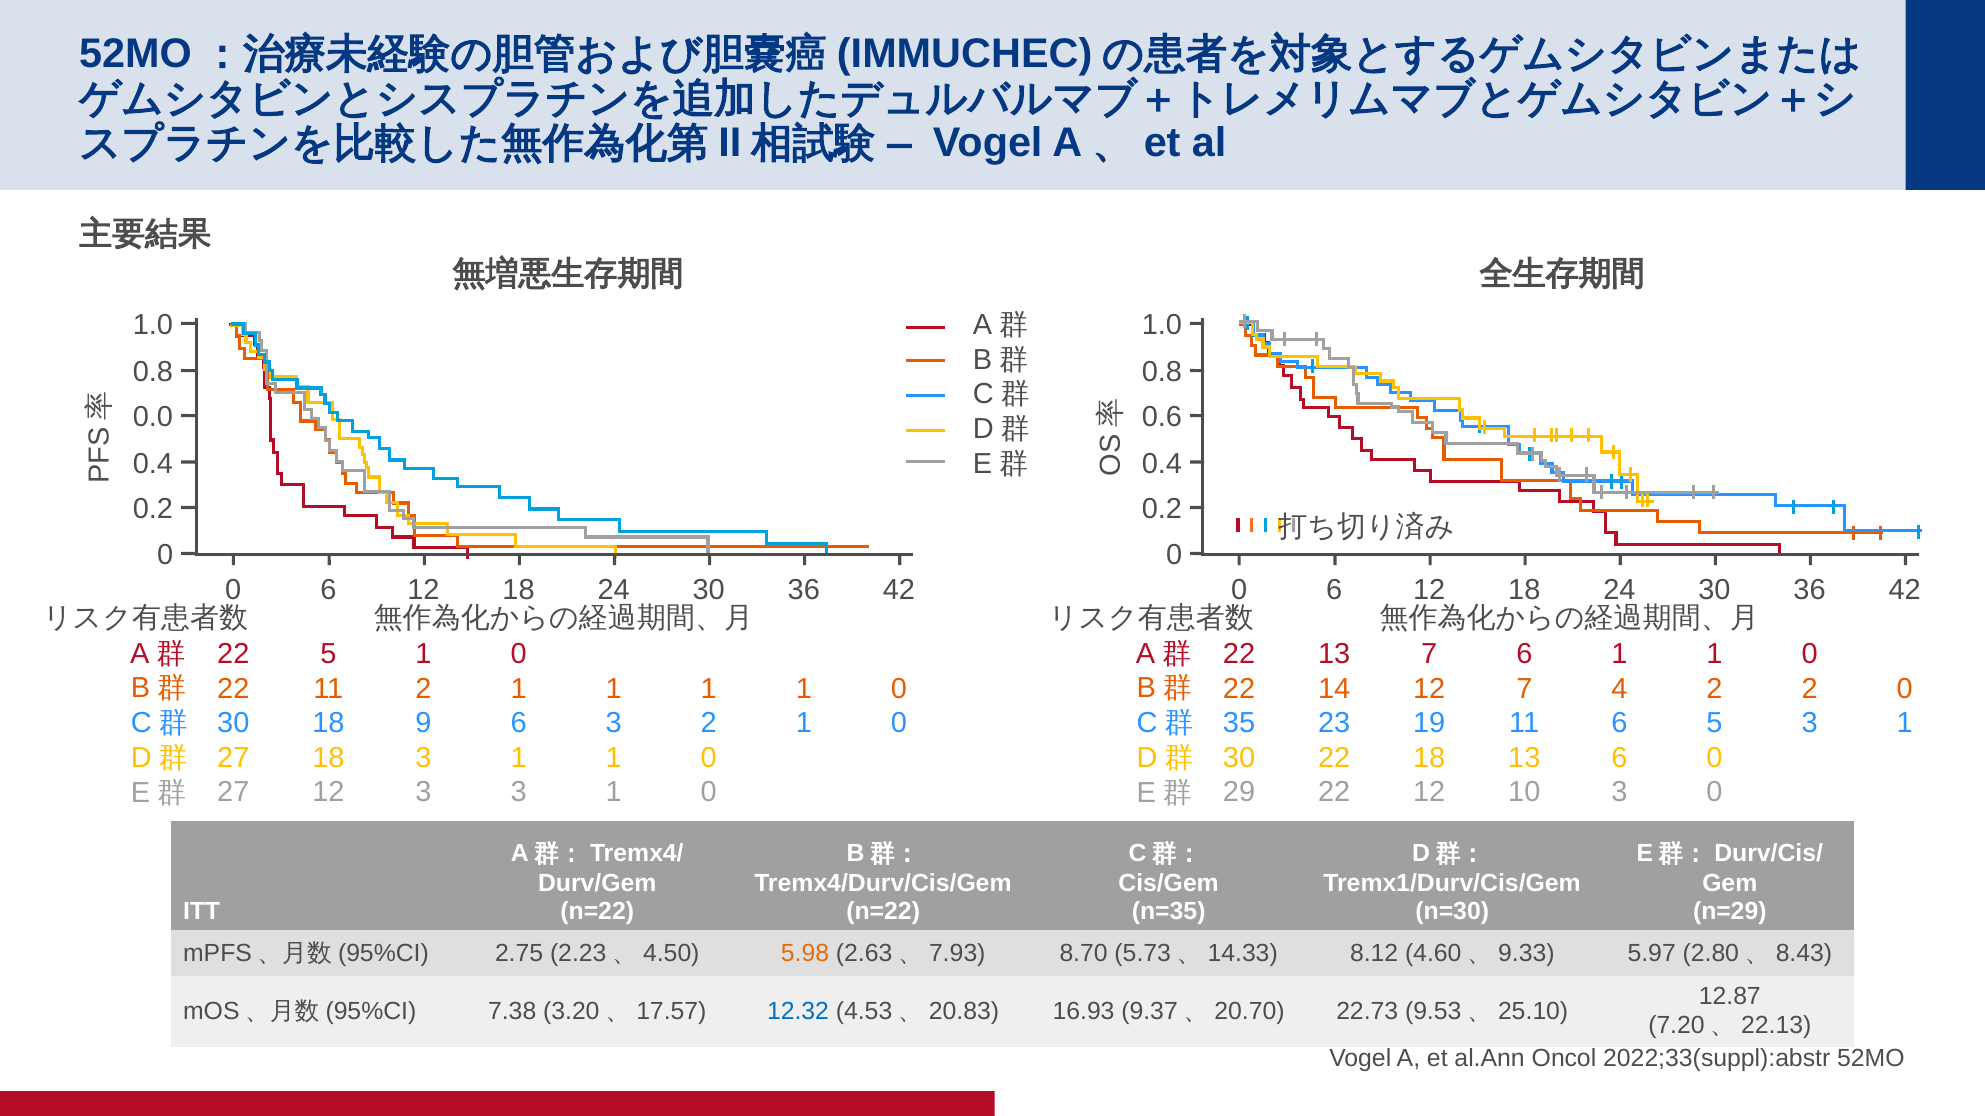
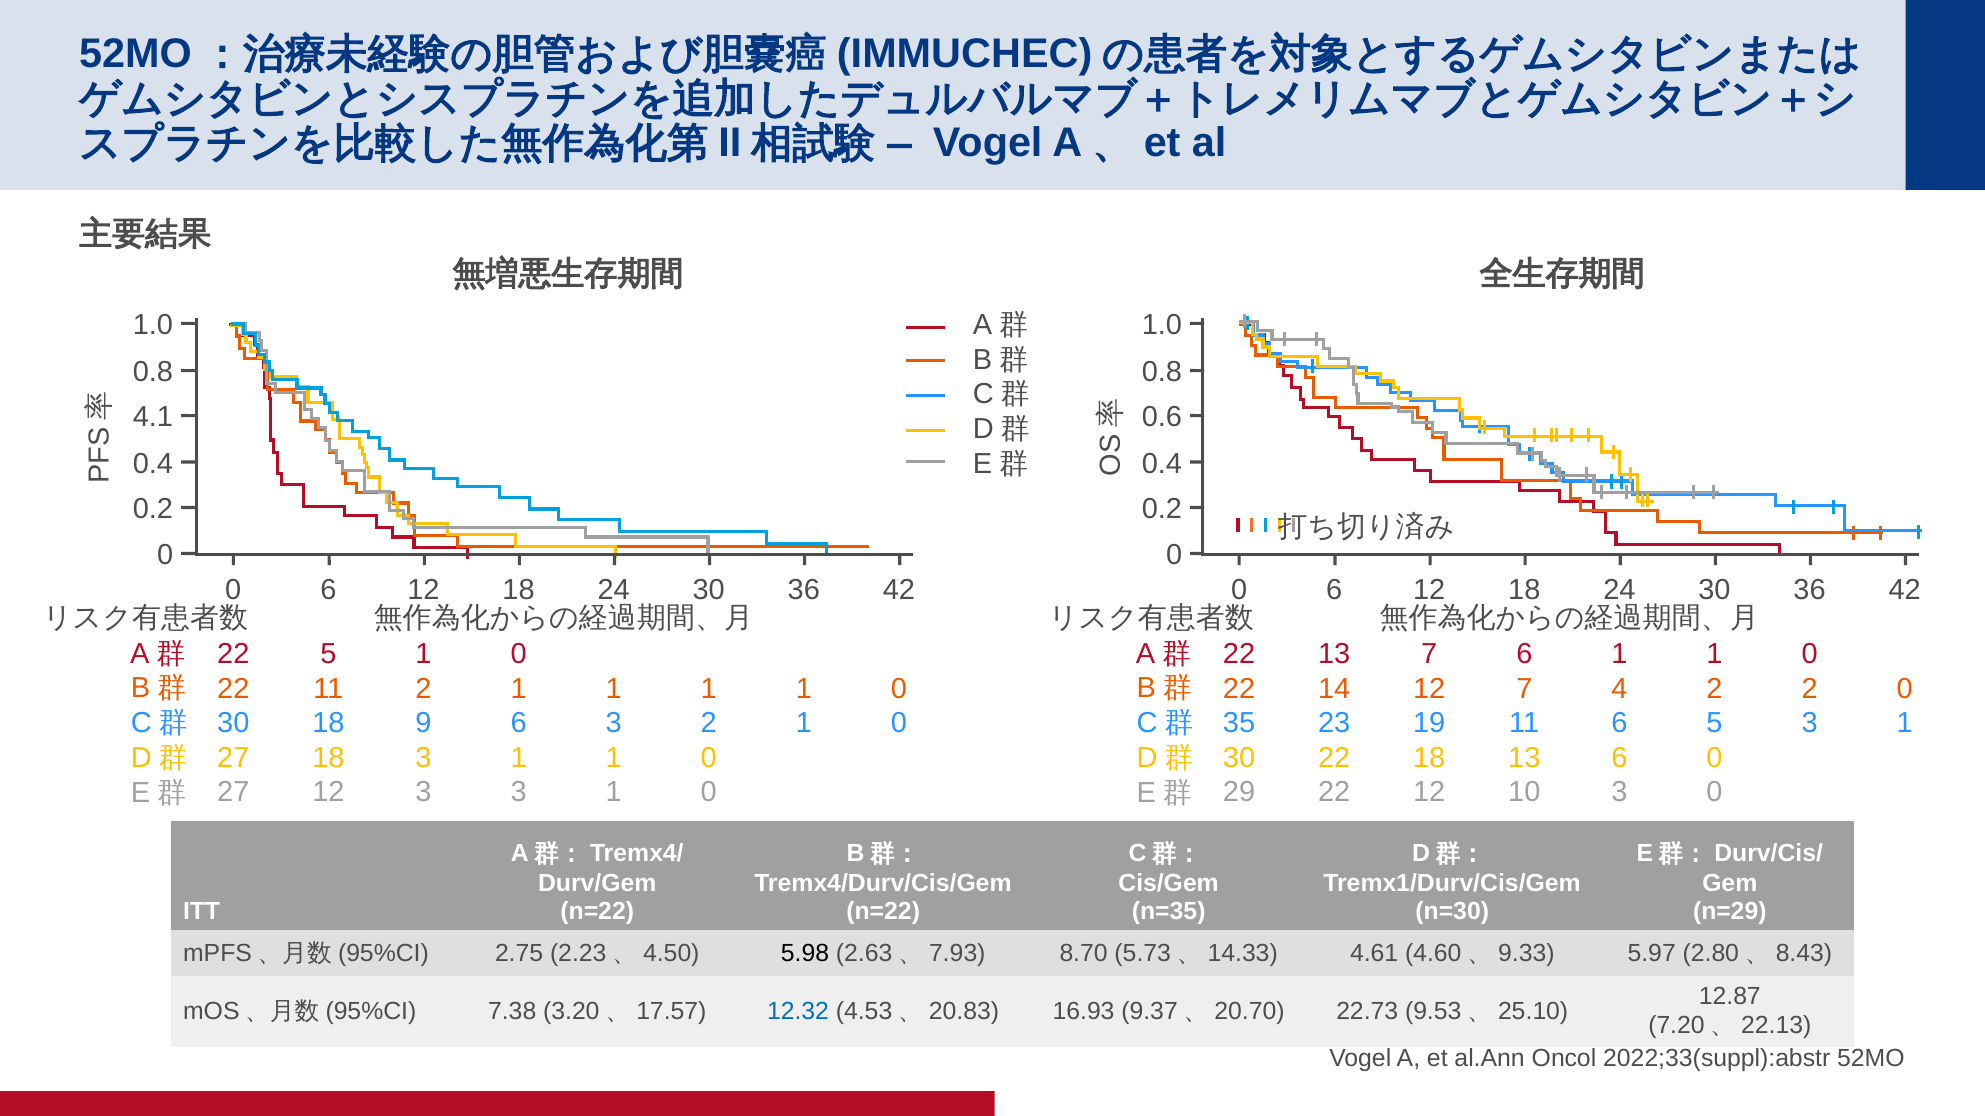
0.0: 0.0 -> 4.1 (153, 418)
5.98 colour: orange -> black (805, 954)
8.12: 8.12 -> 4.61 (1374, 954)
